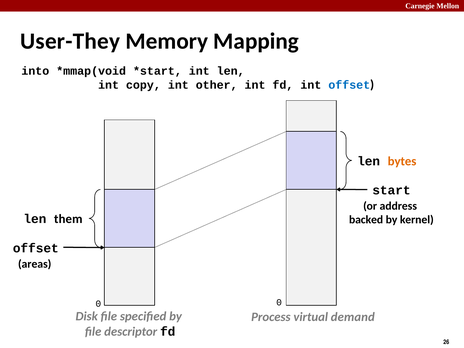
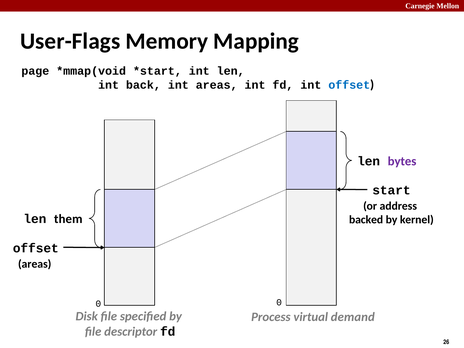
User-They: User-They -> User-Flags (70, 41)
into: into -> page (35, 71)
copy: copy -> back (143, 85)
int other: other -> areas (217, 85)
bytes colour: orange -> purple (402, 161)
